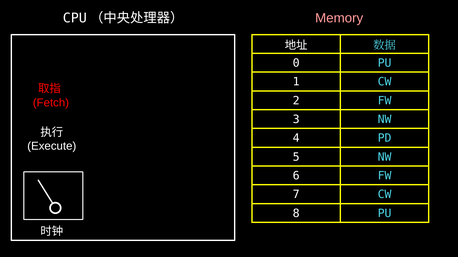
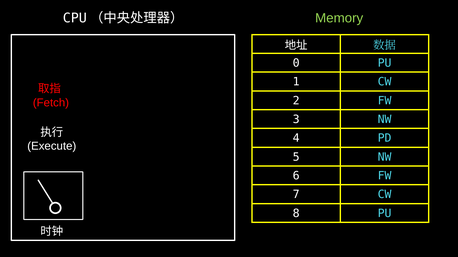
Memory colour: pink -> light green (339, 18)
